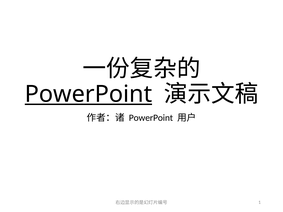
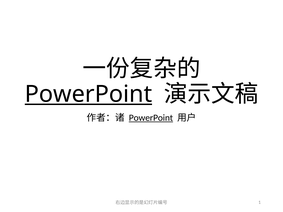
PowerPoint underline: none -> present (151, 118)
